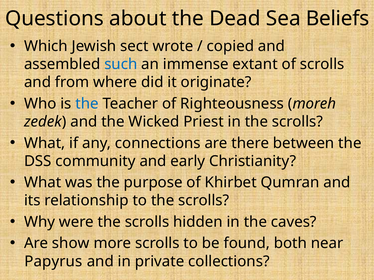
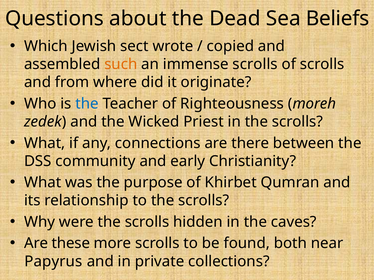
such colour: blue -> orange (121, 64)
immense extant: extant -> scrolls (255, 64)
show: show -> these (71, 244)
